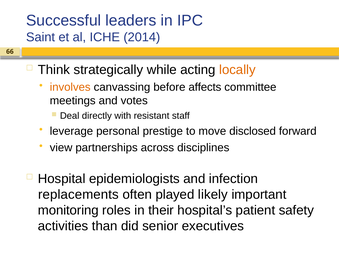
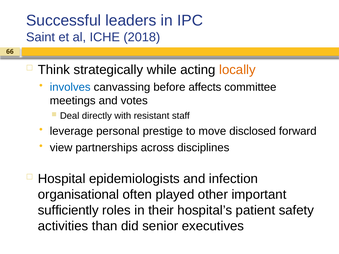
2014: 2014 -> 2018 (142, 37)
involves colour: orange -> blue (70, 87)
replacements: replacements -> organisational (79, 195)
likely: likely -> other (213, 195)
monitoring: monitoring -> sufficiently (68, 210)
